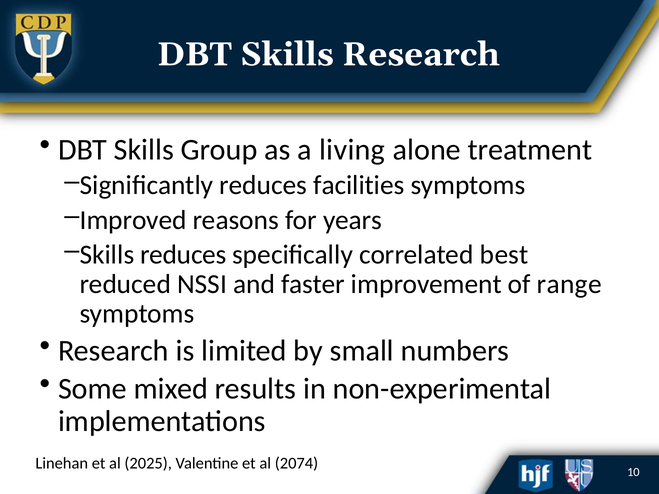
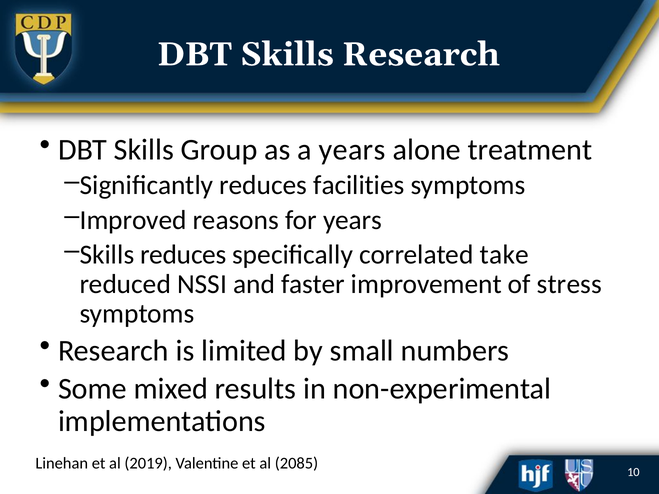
a living: living -> years (352, 150)
best: best -> take (504, 255)
range: range -> stress (569, 284)
2025: 2025 -> 2019 (148, 464)
2074: 2074 -> 2085 (296, 464)
